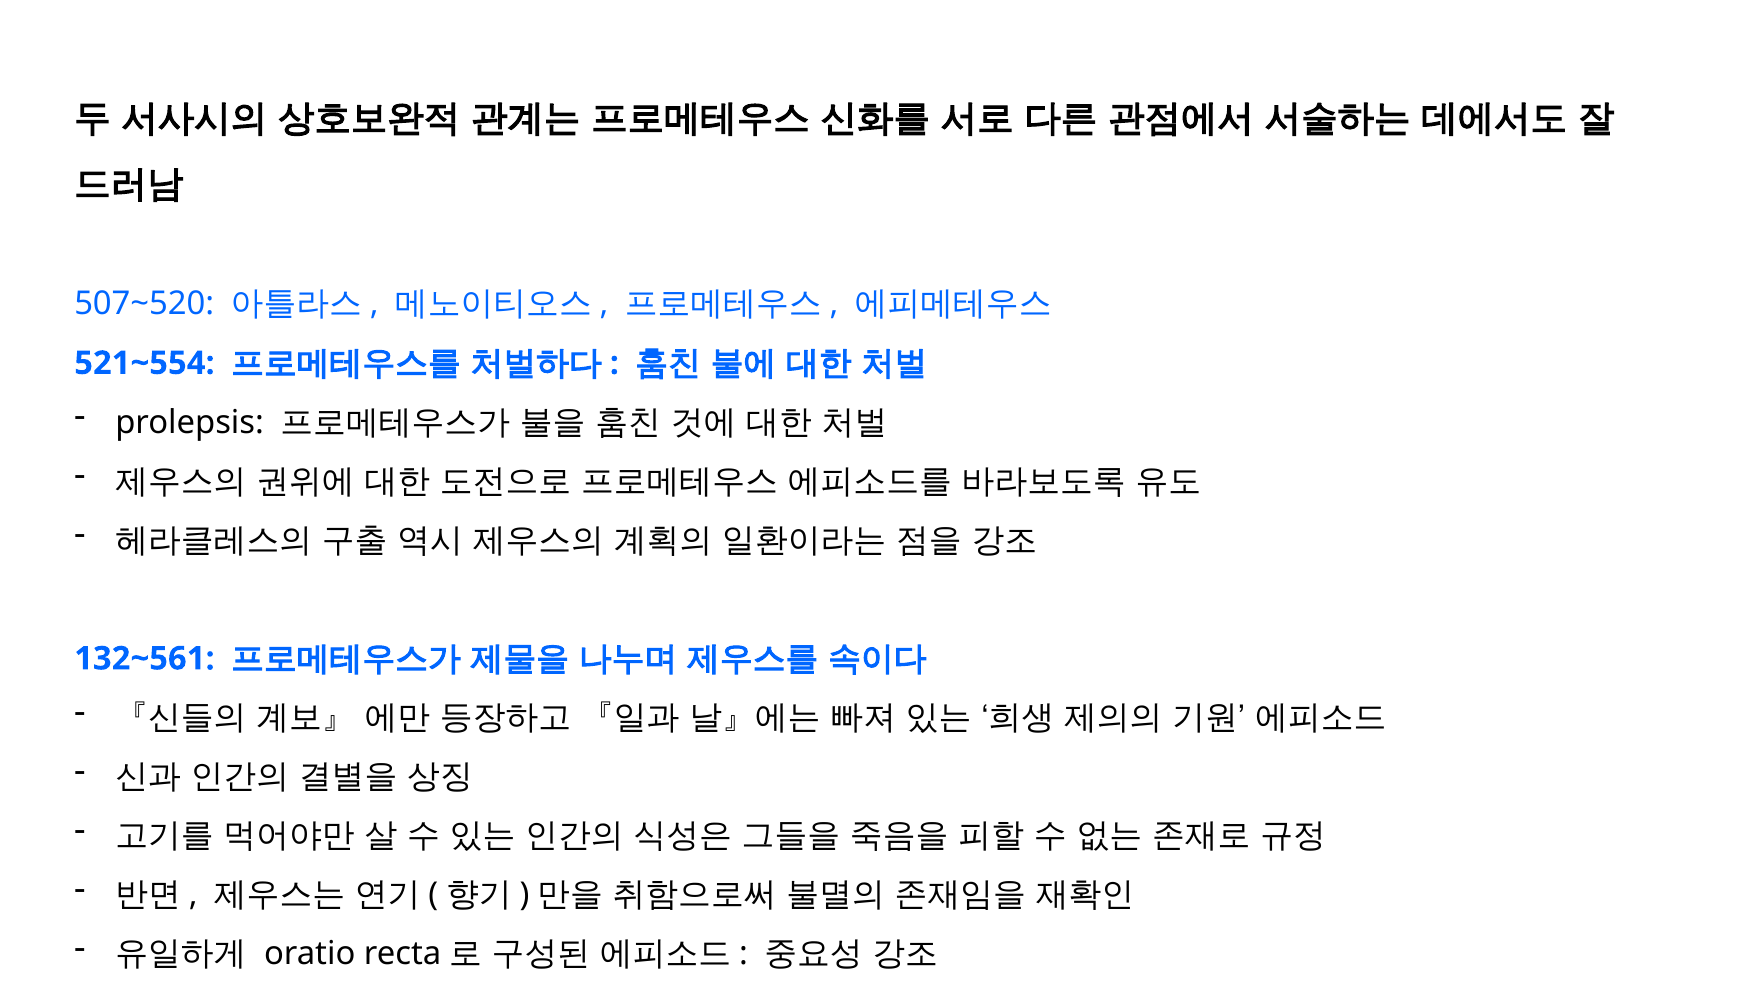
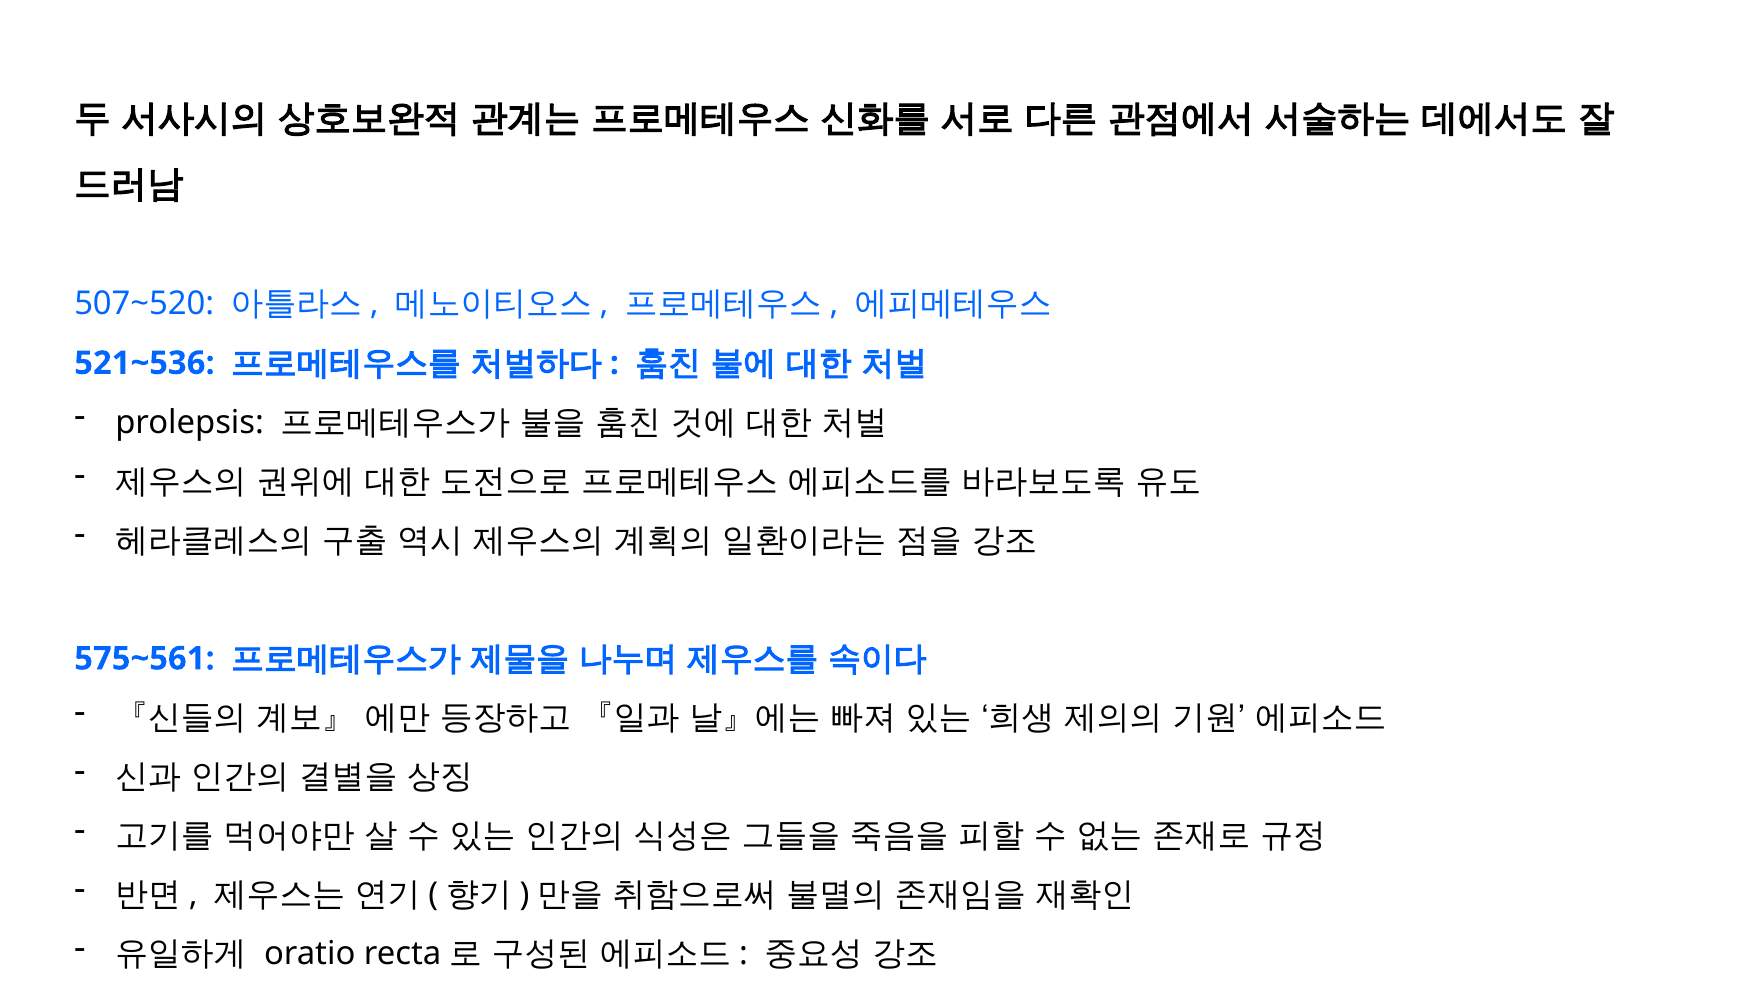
521~554: 521~554 -> 521~536 (144, 363)
132~561: 132~561 -> 575~561 (144, 658)
